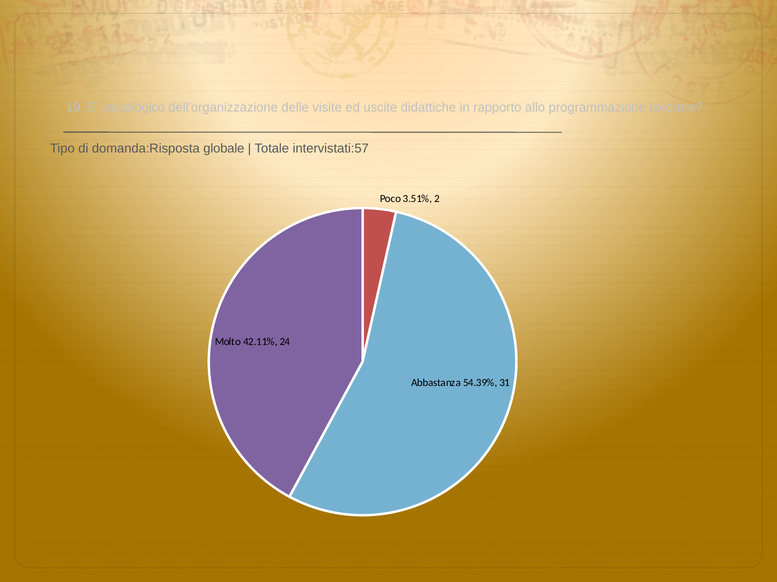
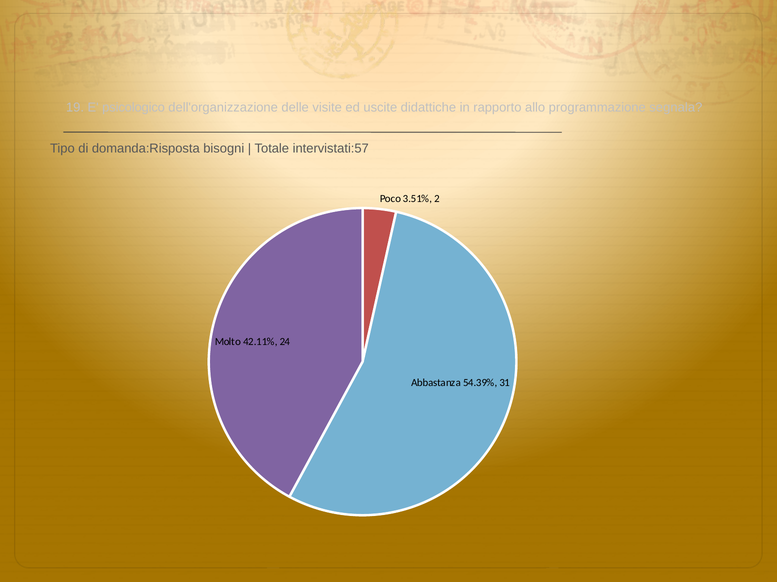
lavorare: lavorare -> segnala (676, 108)
globale: globale -> bisogni (224, 149)
